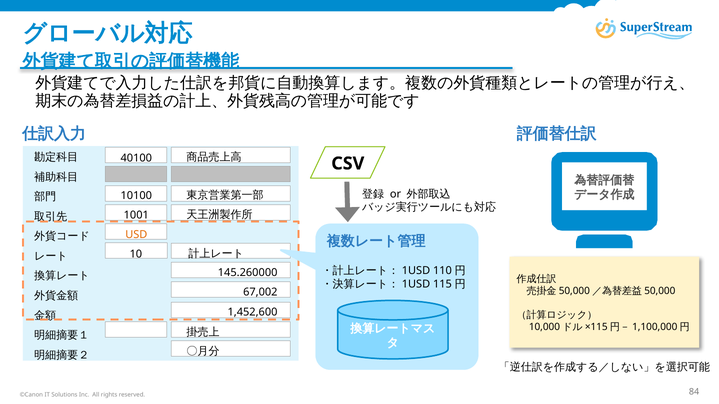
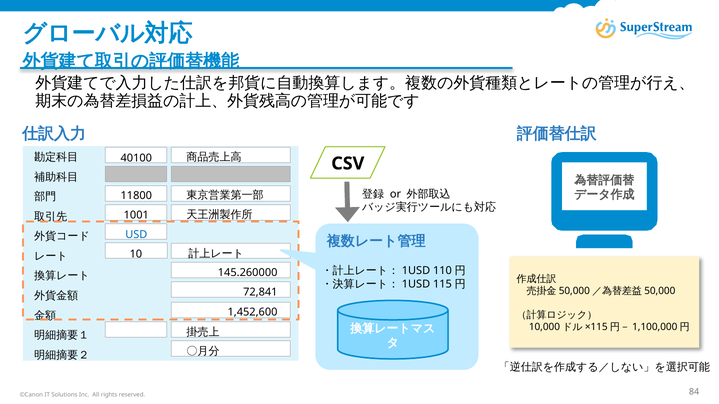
10100: 10100 -> 11800 (136, 196)
USD colour: orange -> blue (136, 235)
67,002: 67,002 -> 72,841 (260, 292)
